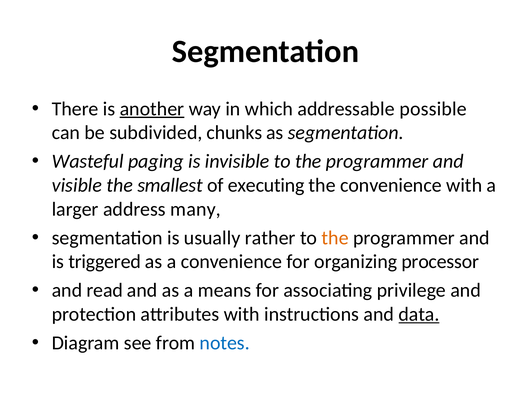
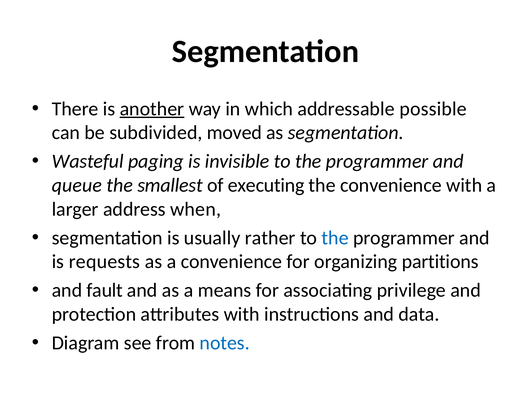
chunks: chunks -> moved (234, 133)
visible: visible -> queue (77, 185)
many: many -> when (196, 209)
the colour: orange -> blue (335, 238)
triggered: triggered -> requests (104, 262)
processor: processor -> partitions (440, 262)
read: read -> fault (105, 291)
data underline: present -> none (419, 314)
